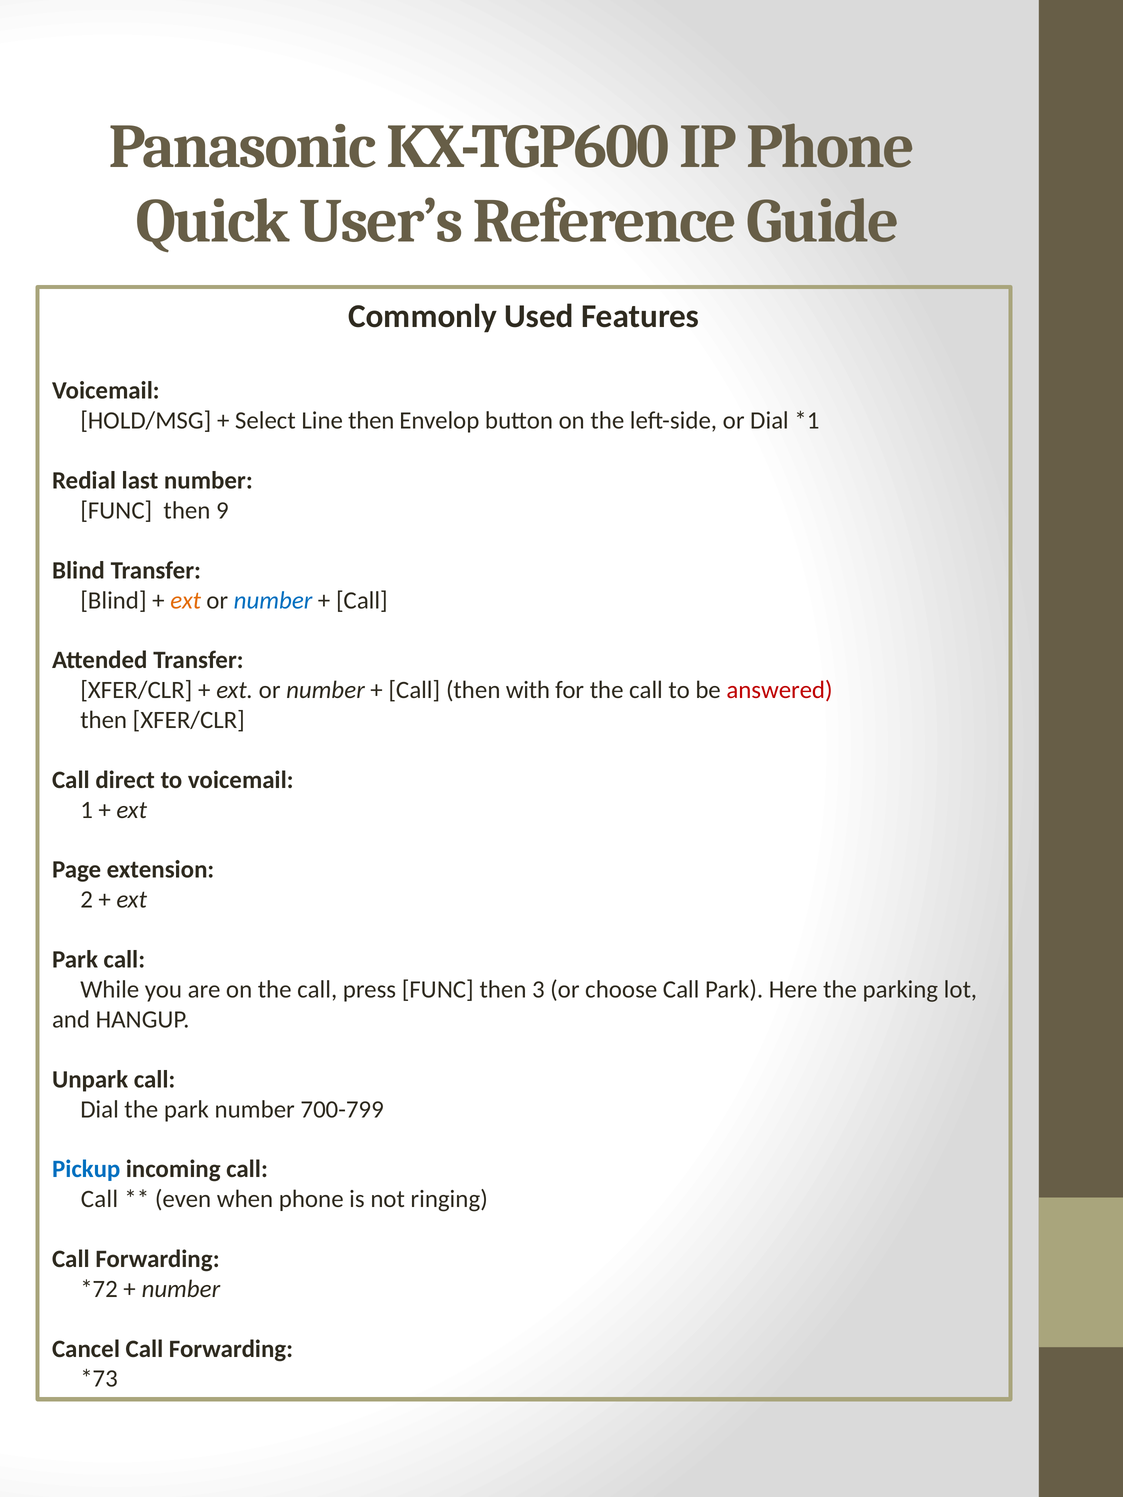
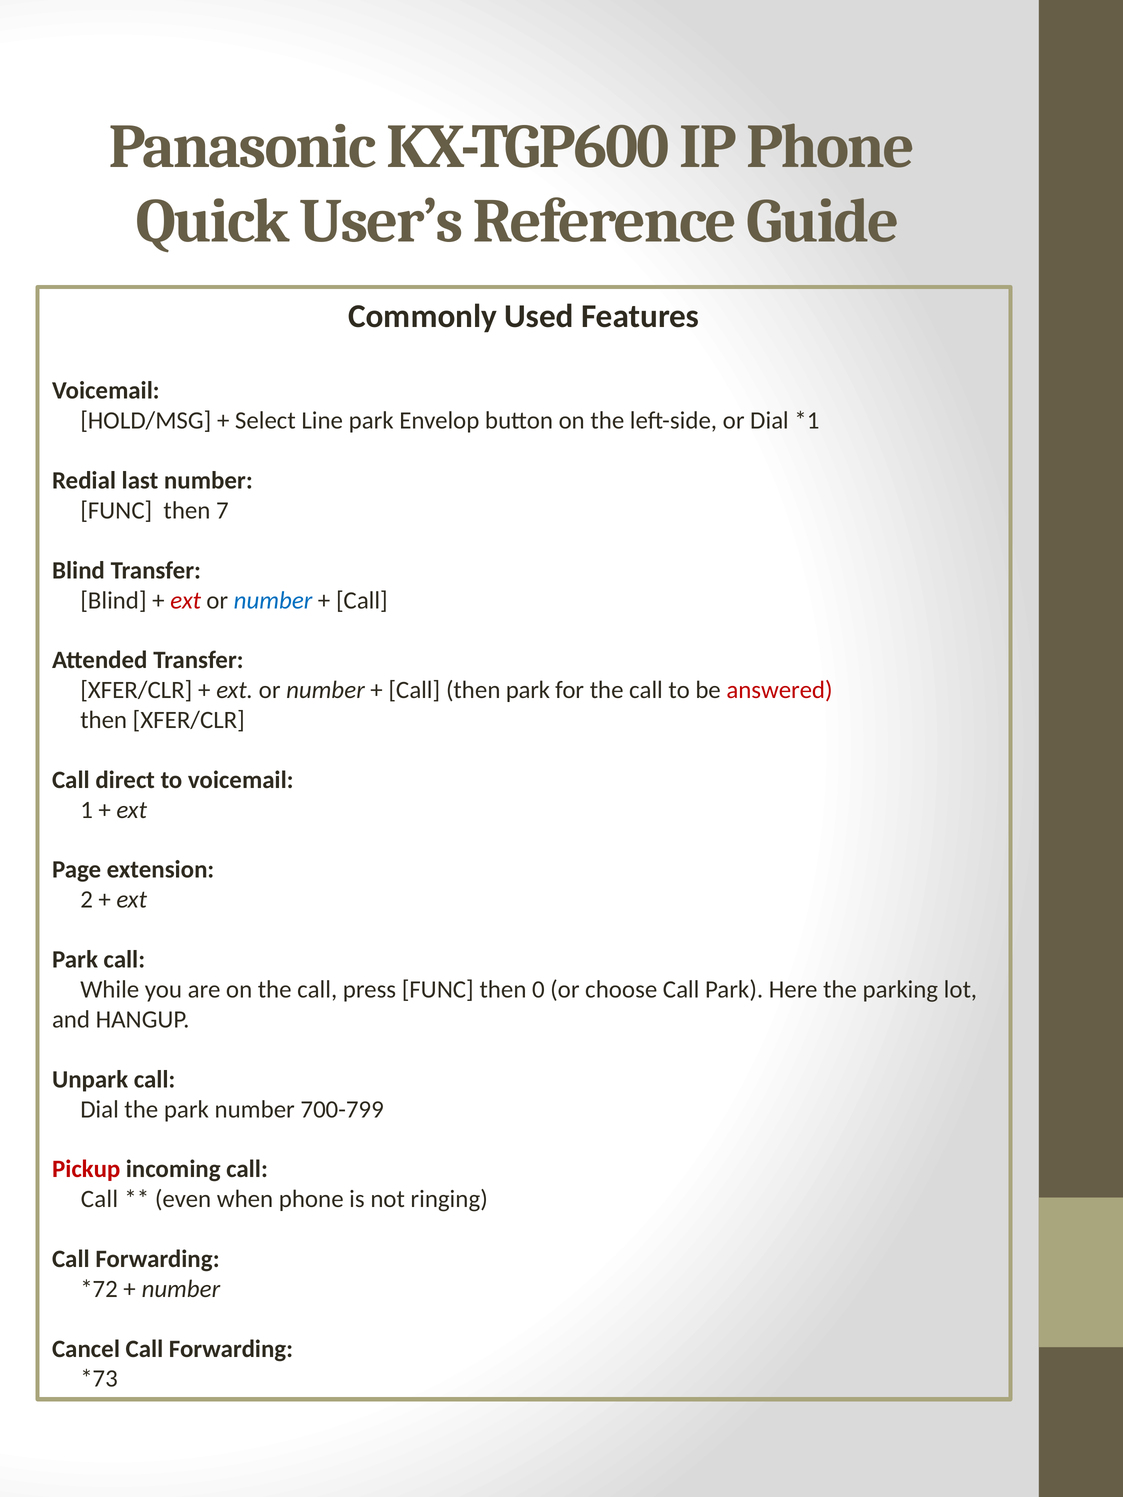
Line then: then -> park (371, 421)
9: 9 -> 7 (222, 511)
ext colour: orange -> red (186, 600)
then with: with -> park (528, 690)
3: 3 -> 0 (538, 990)
Pickup colour: blue -> red (86, 1169)
